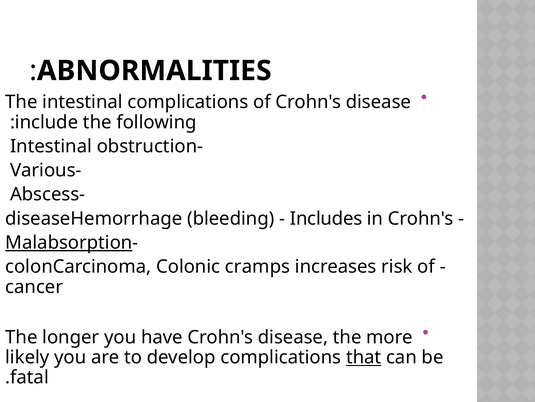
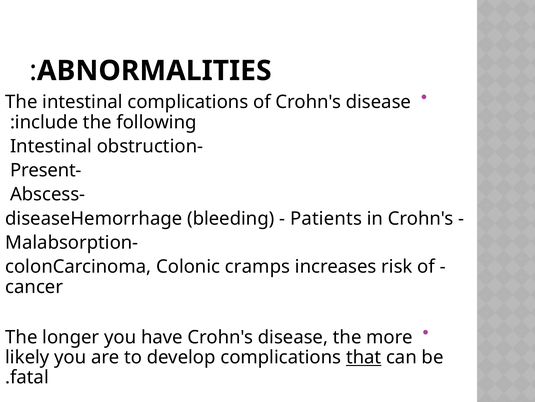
Various: Various -> Present (43, 170)
Includes: Includes -> Patients (326, 218)
Malabsorption underline: present -> none (69, 242)
